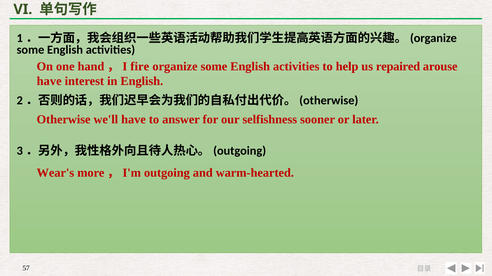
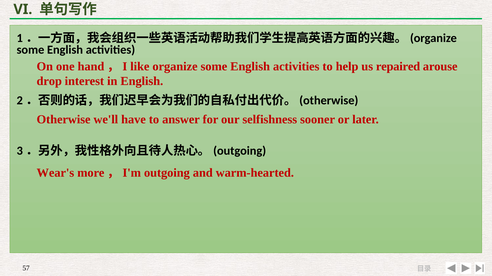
fire: fire -> like (140, 67)
have: have -> drop (49, 81)
